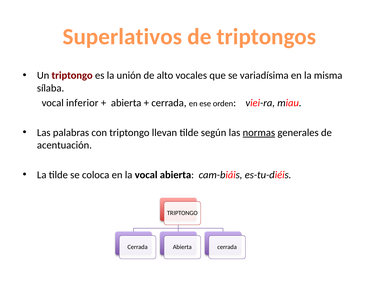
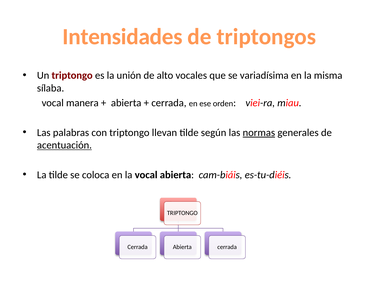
Superlativos: Superlativos -> Intensidades (122, 37)
inferior: inferior -> manera (82, 103)
acentuación underline: none -> present (64, 145)
